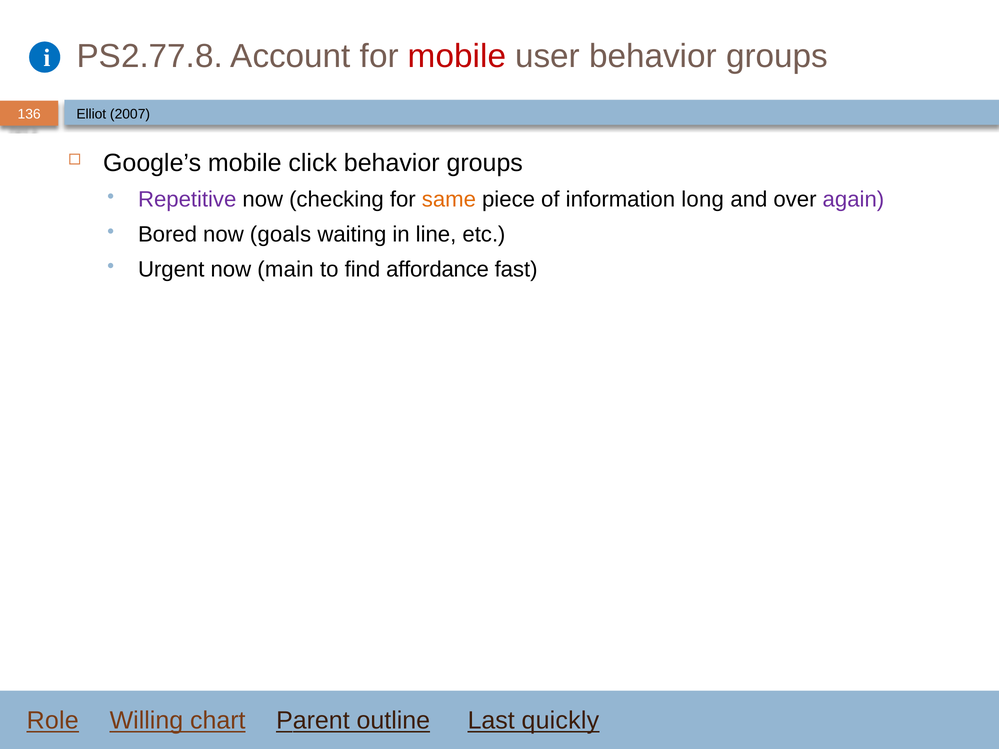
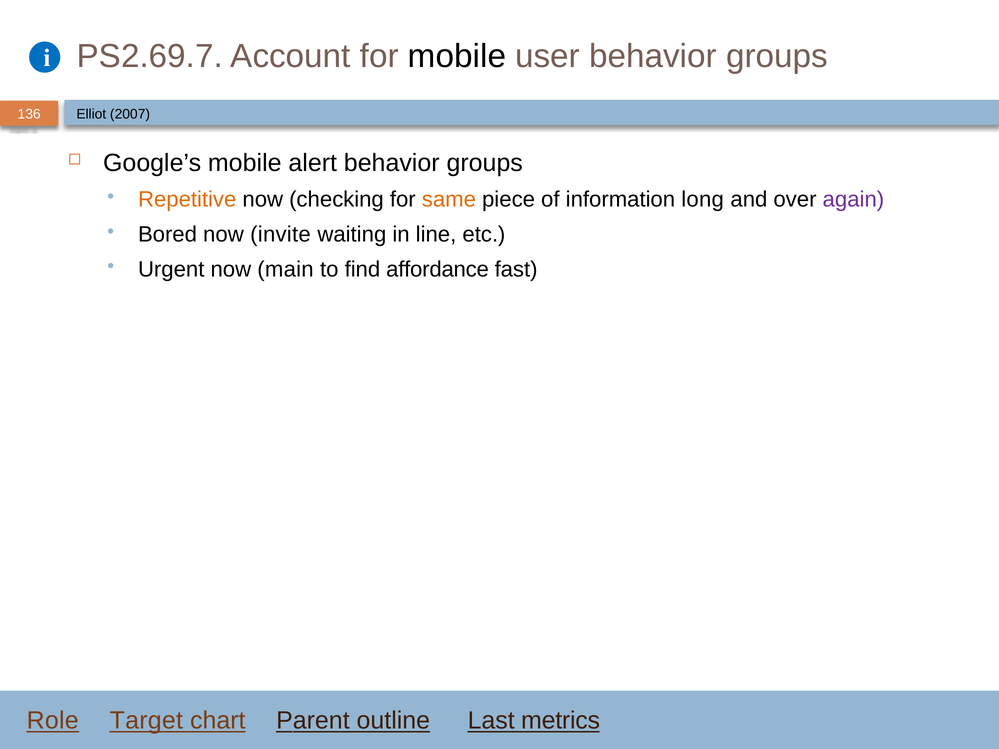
PS2.77.8: PS2.77.8 -> PS2.69.7 (150, 56)
mobile colour: red -> black (457, 56)
click: click -> alert (313, 163)
Repetitive colour: purple -> orange (187, 200)
goals: goals -> invite (280, 235)
Willing: Willing -> Target (146, 721)
quickly: quickly -> metrics (561, 721)
